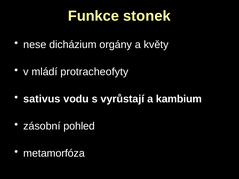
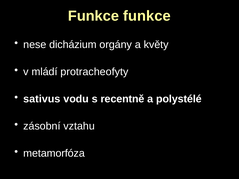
Funkce stonek: stonek -> funkce (147, 16)
vyrůstají: vyrůstají -> recentně (122, 99)
kambium: kambium -> polystélé (179, 99)
pohled: pohled -> vztahu (79, 126)
